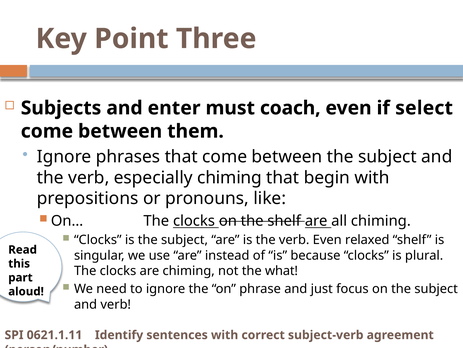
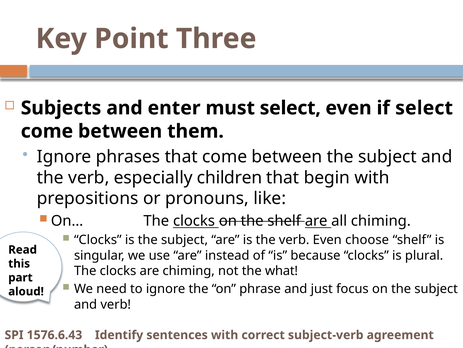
must coach: coach -> select (290, 108)
especially chiming: chiming -> children (230, 177)
relaxed: relaxed -> choose (367, 239)
0621.1.11: 0621.1.11 -> 1576.6.43 (54, 334)
